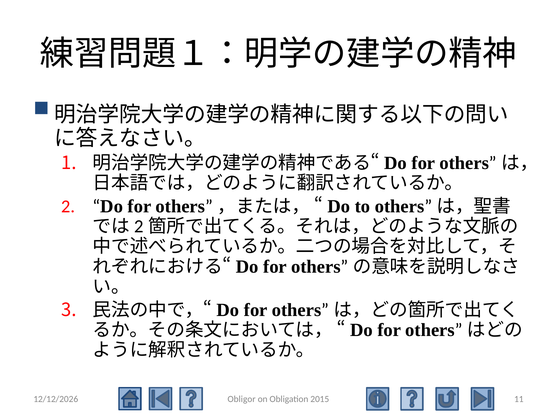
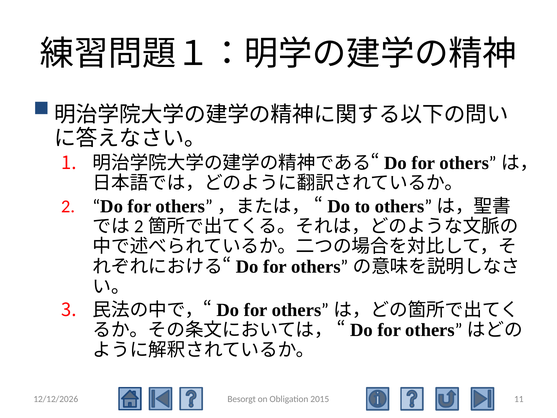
Obligor: Obligor -> Besorgt (242, 399)
